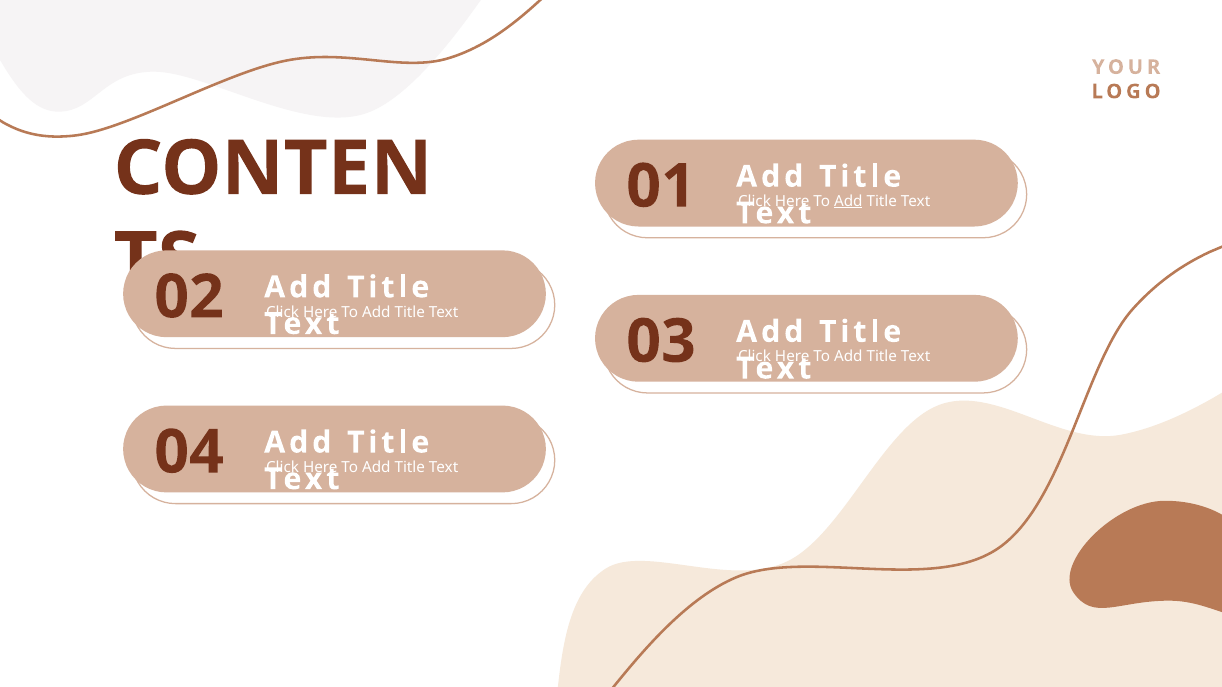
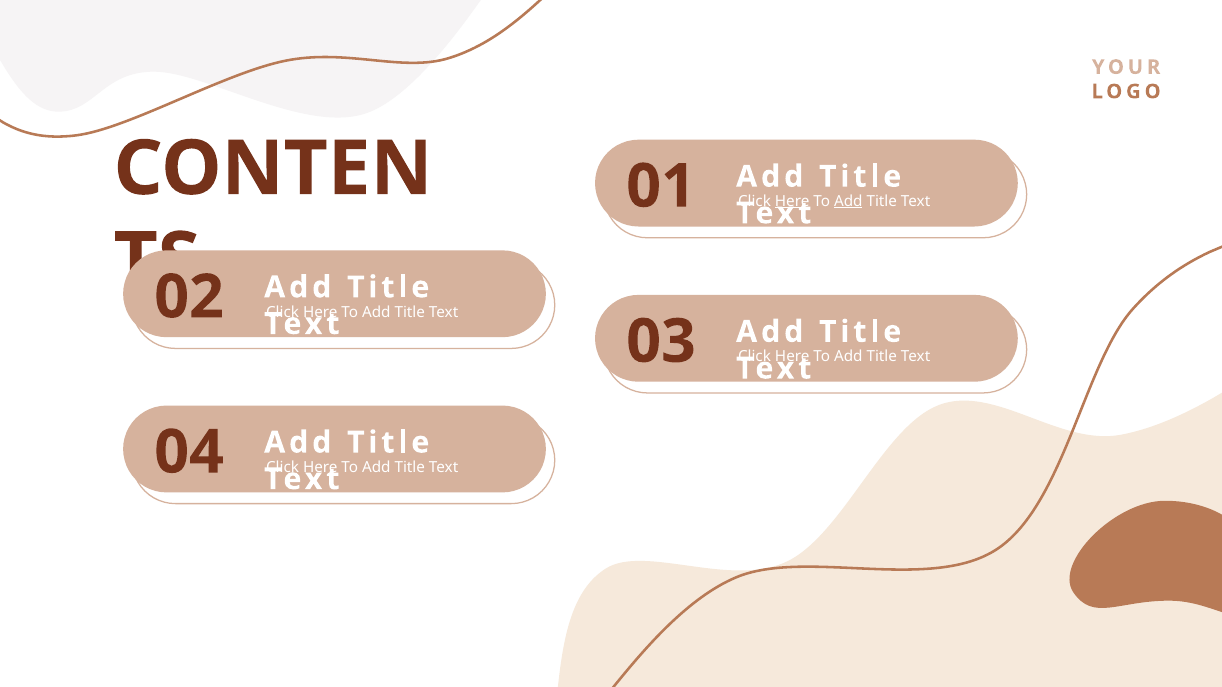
Here underline: none -> present (792, 201)
